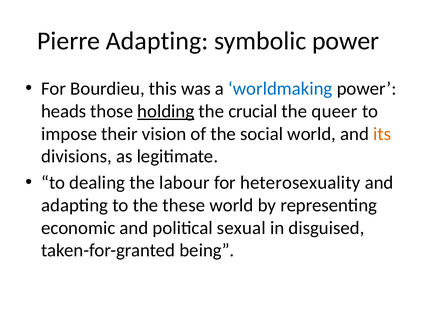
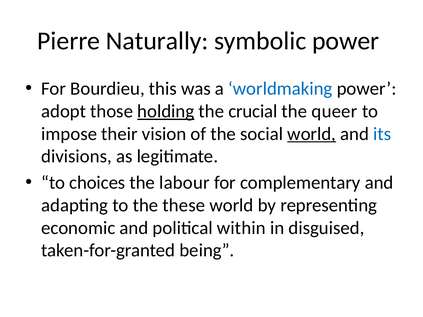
Pierre Adapting: Adapting -> Naturally (157, 41)
heads: heads -> adopt (64, 111)
world underline: none -> present (312, 134)
its colour: orange -> blue (382, 134)
dealing: dealing -> choices (97, 183)
heterosexuality: heterosexuality -> complementary (300, 183)
sexual: sexual -> within (241, 228)
